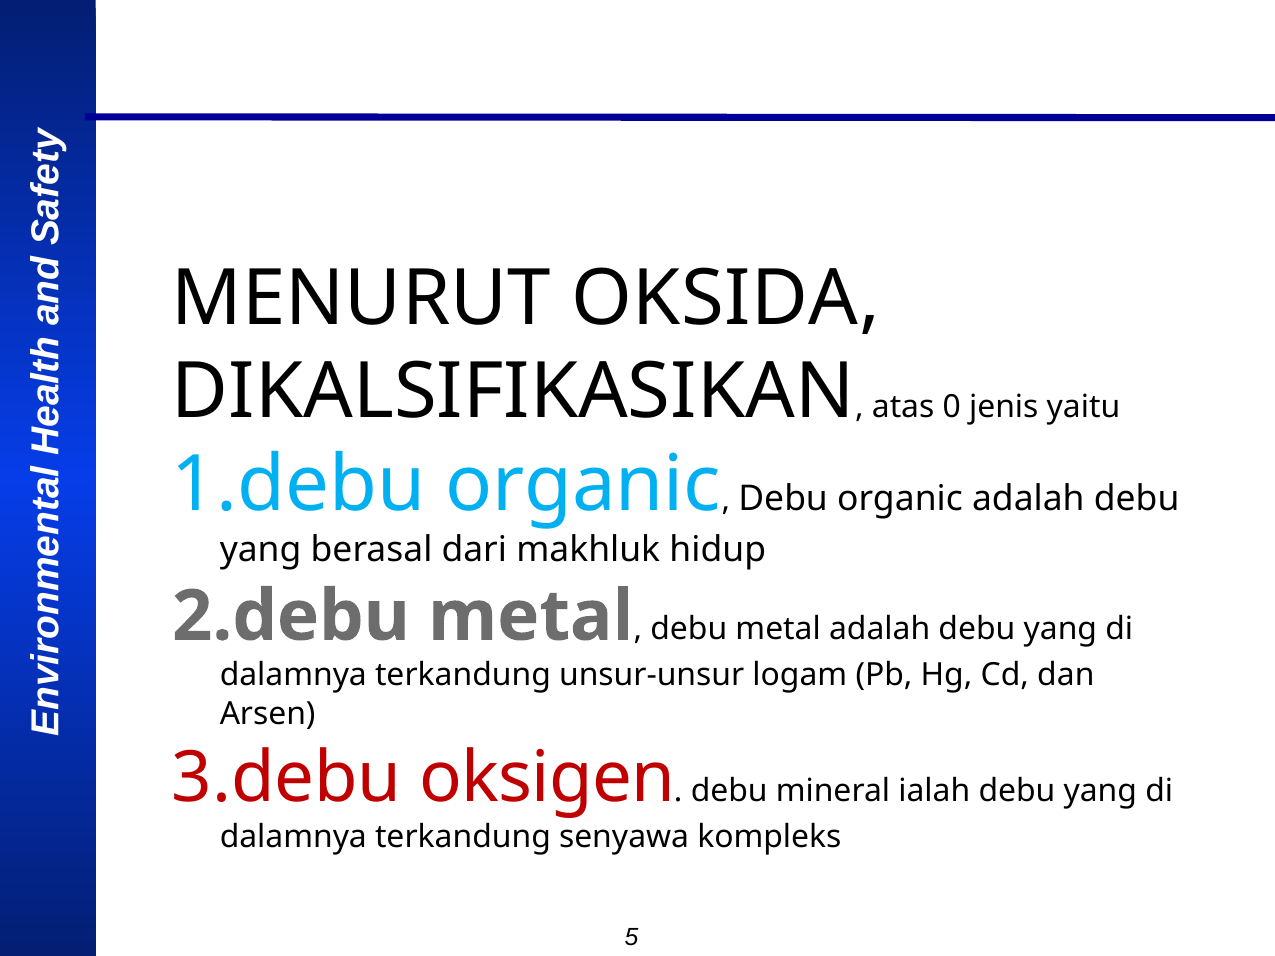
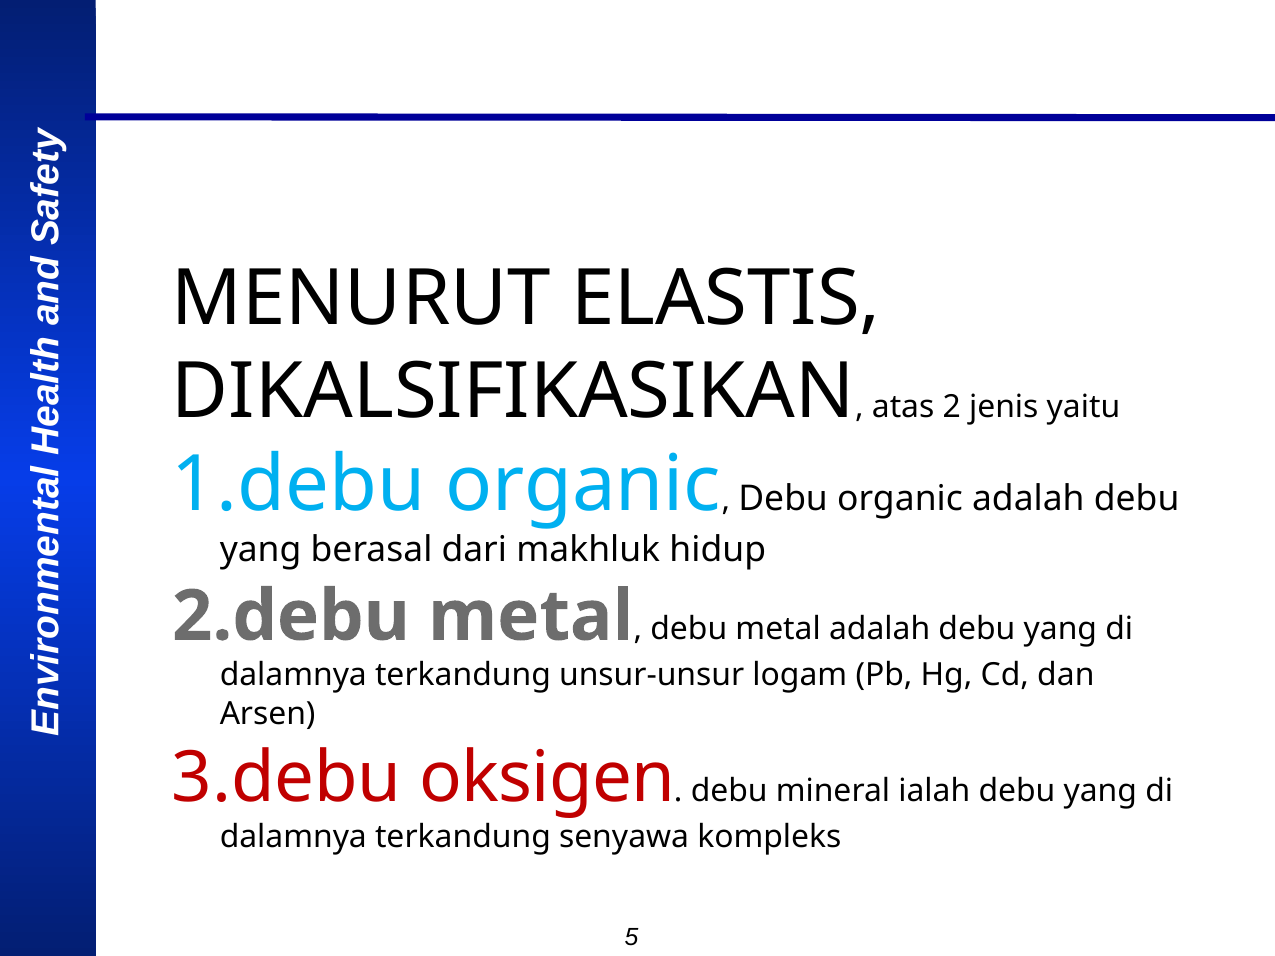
OKSIDA: OKSIDA -> ELASTIS (726, 298)
0: 0 -> 2 (952, 407)
